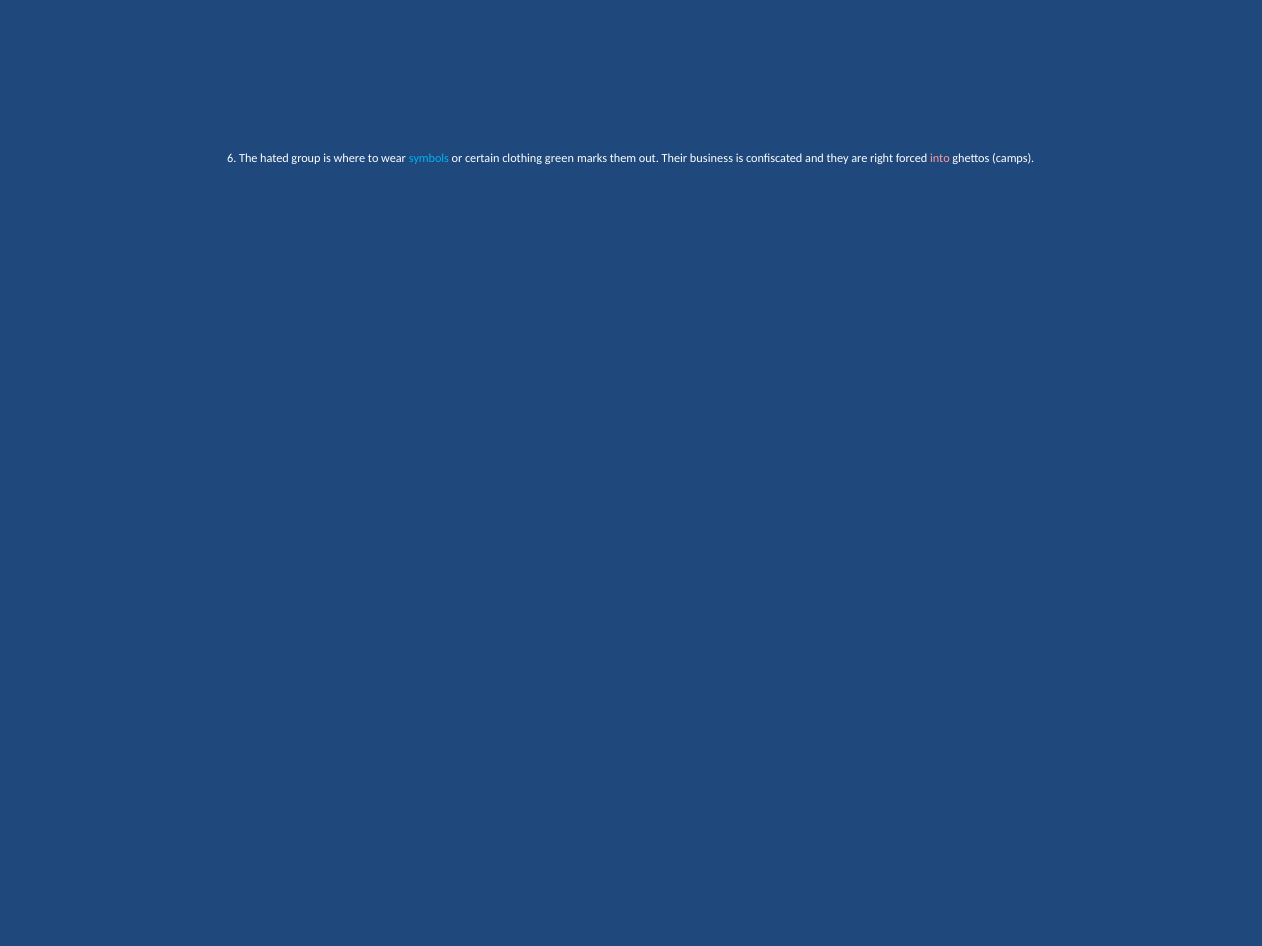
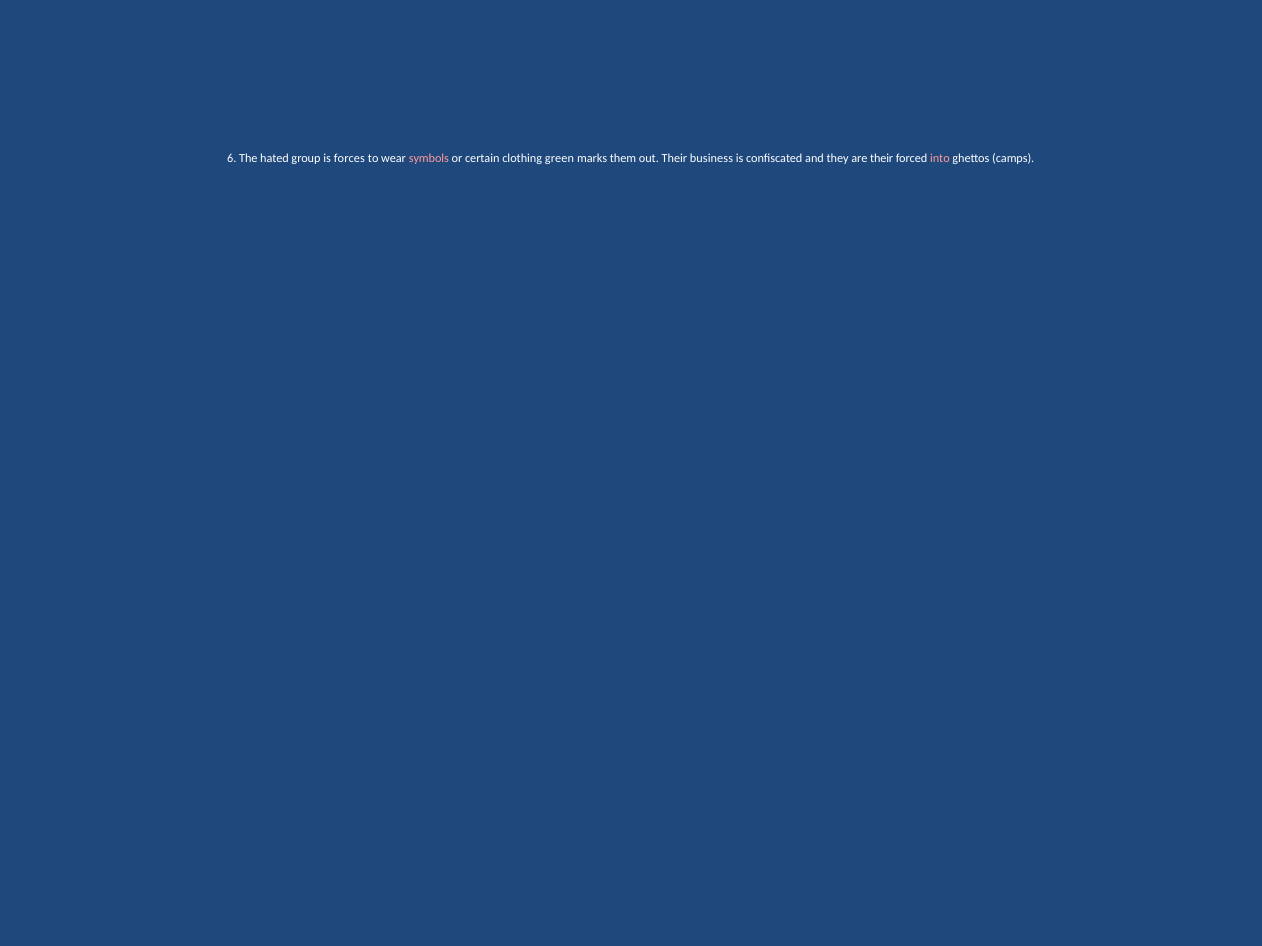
where: where -> forces (349, 158)
symbols colour: light blue -> pink (429, 158)
are right: right -> their (882, 158)
